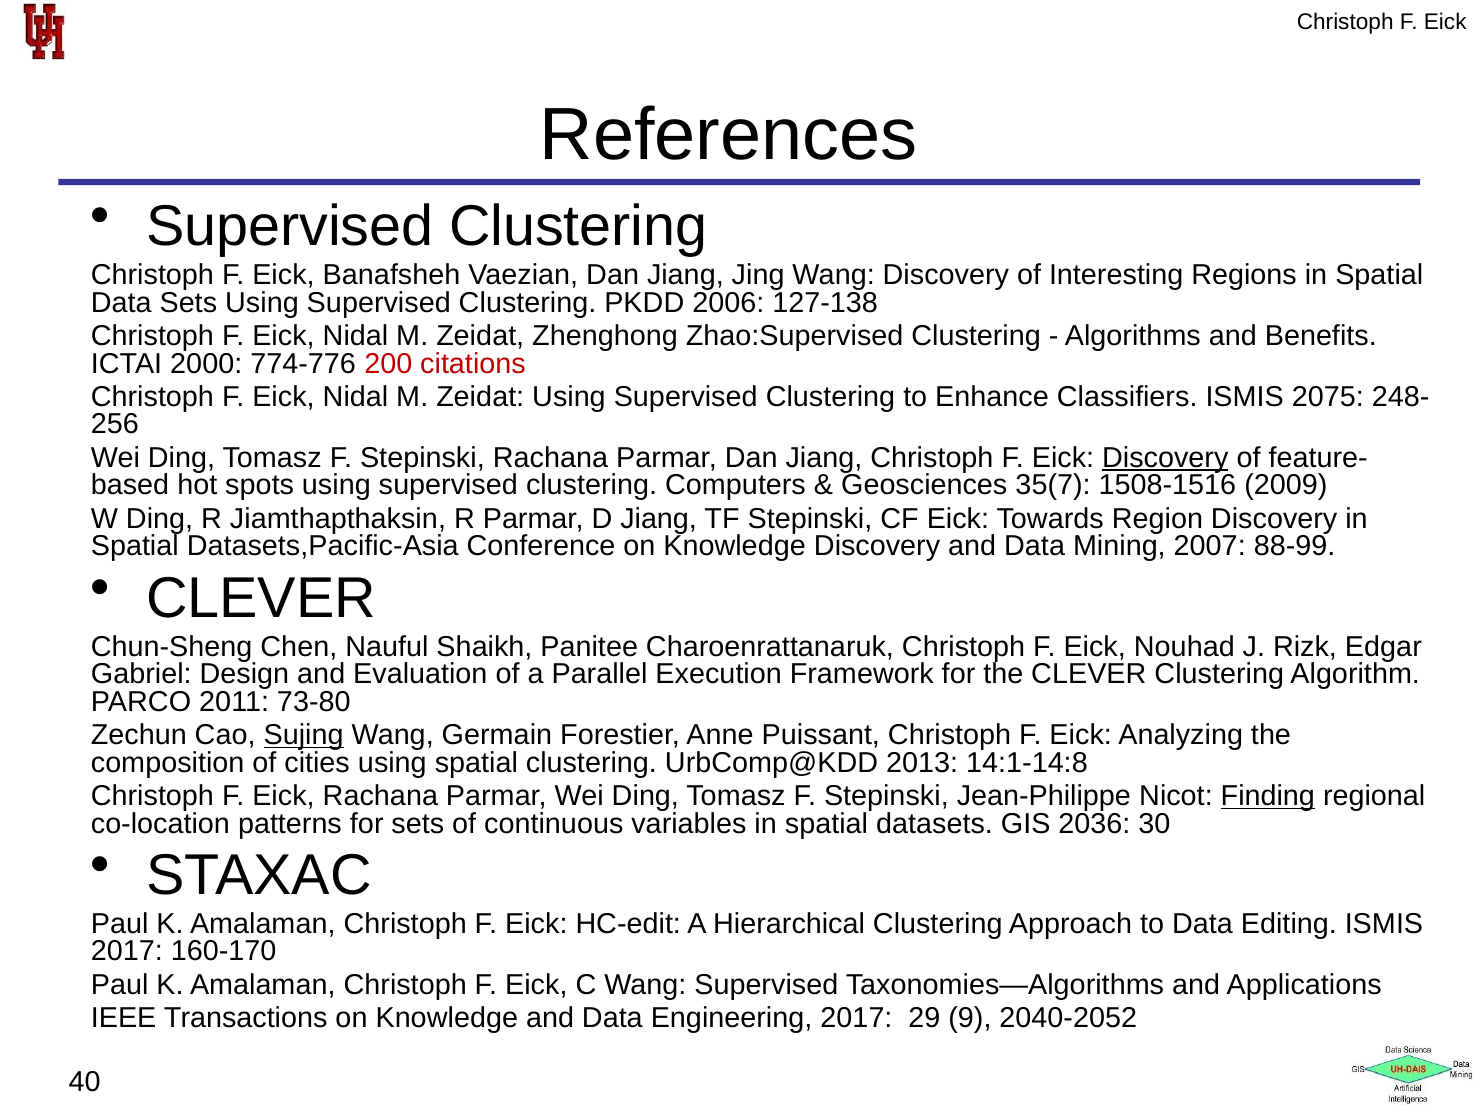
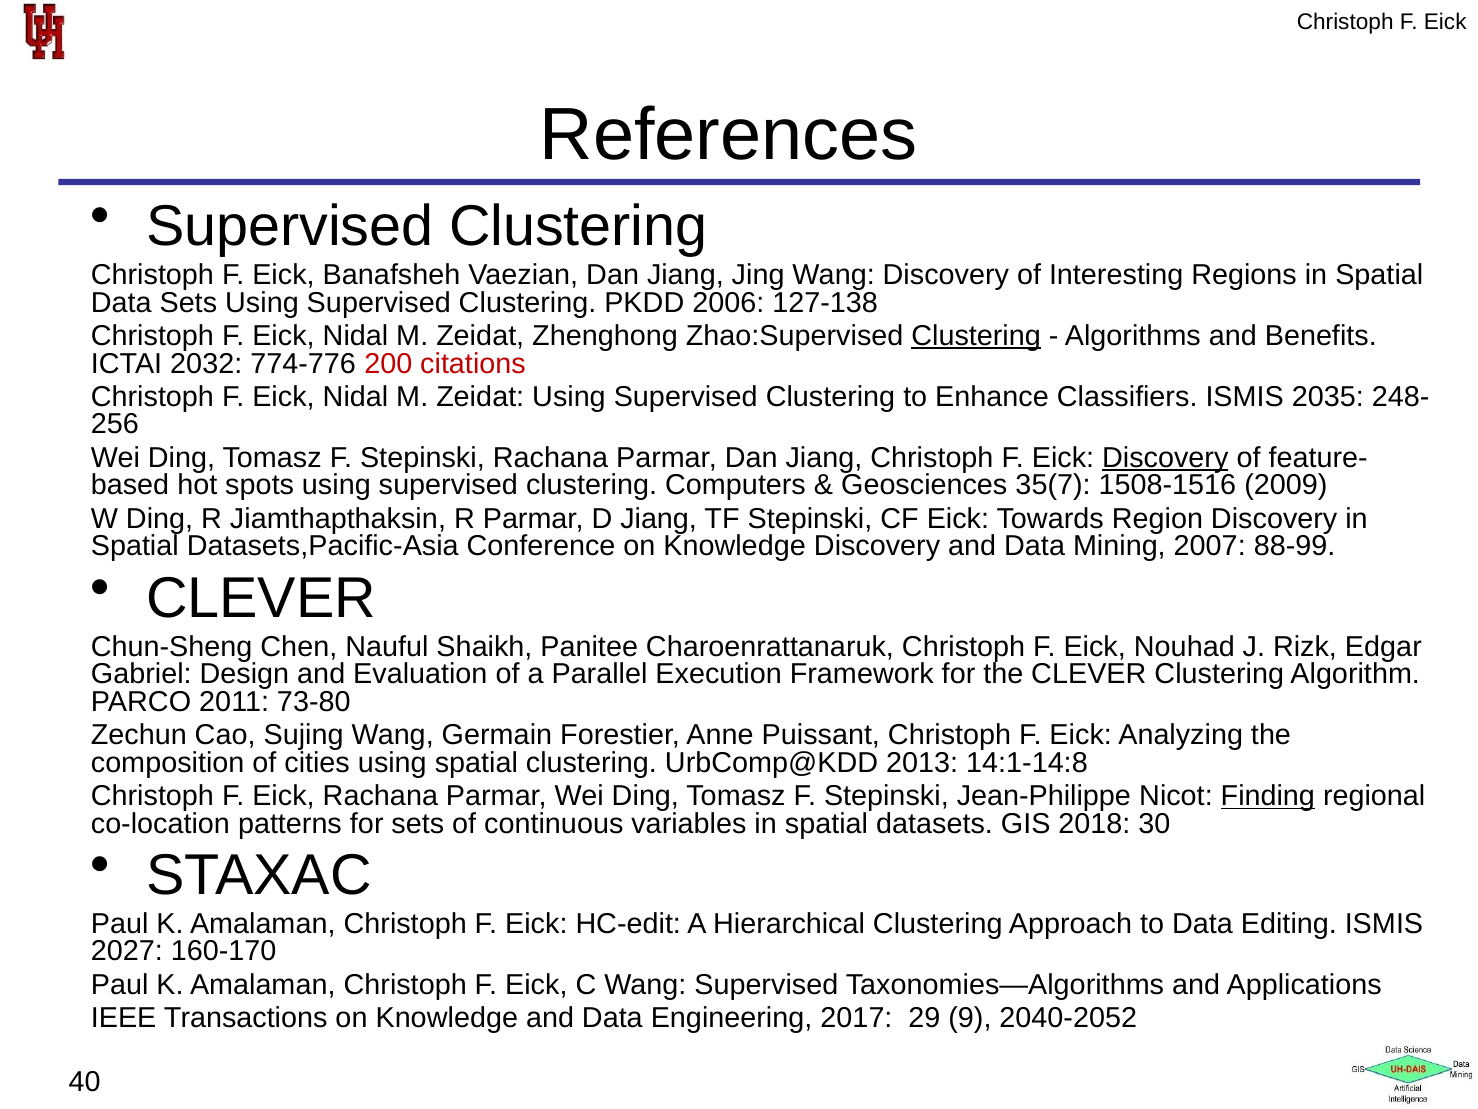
Clustering underline: none -> present (976, 336)
2000: 2000 -> 2032 (206, 363)
2075: 2075 -> 2035 (1328, 397)
Sujing underline: present -> none (304, 735)
2036: 2036 -> 2018 (1094, 823)
2017: 2017 -> 2027 (127, 951)
